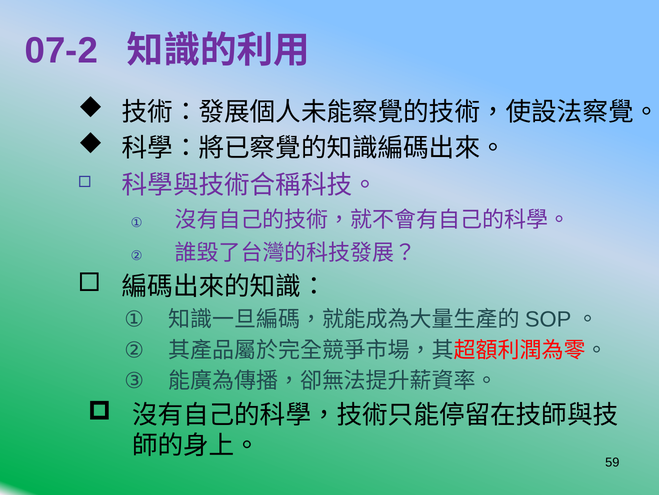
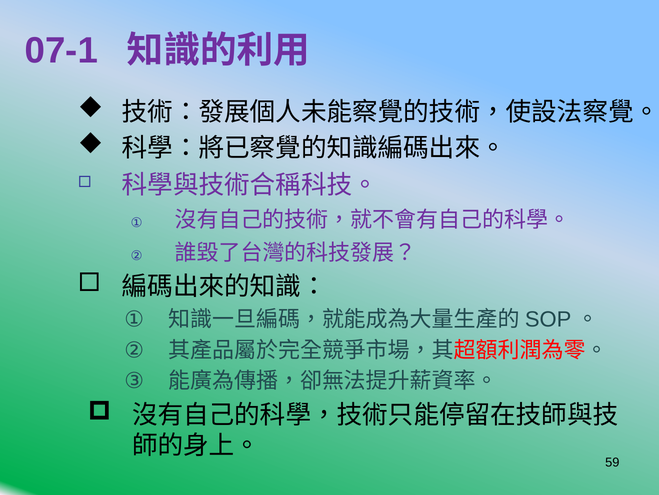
07-2: 07-2 -> 07-1 (61, 50)
